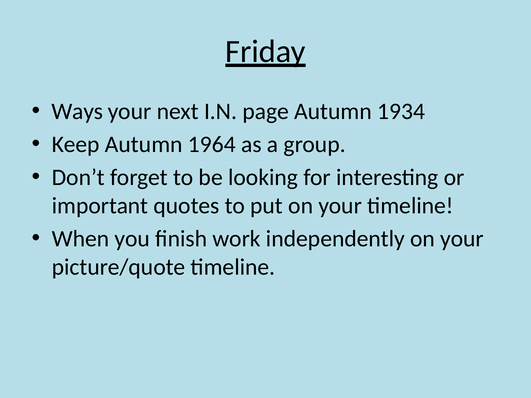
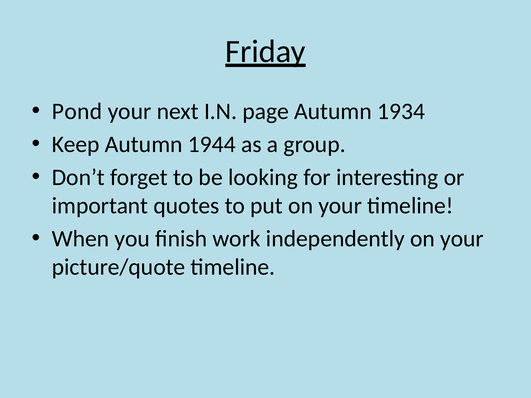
Ways: Ways -> Pond (77, 111)
1964: 1964 -> 1944 (212, 144)
